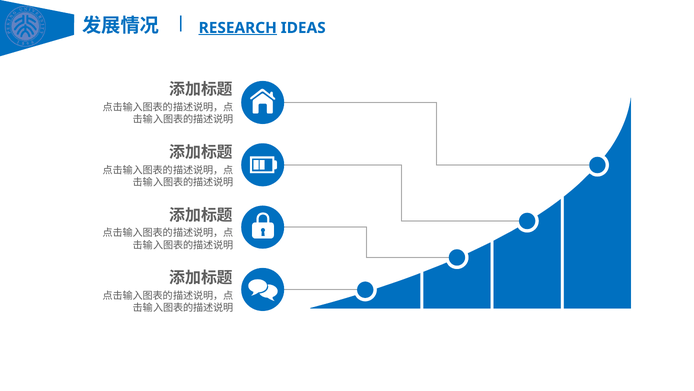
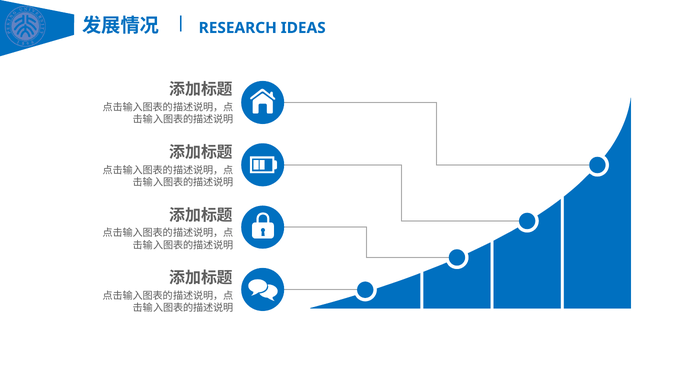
RESEARCH underline: present -> none (238, 28)
